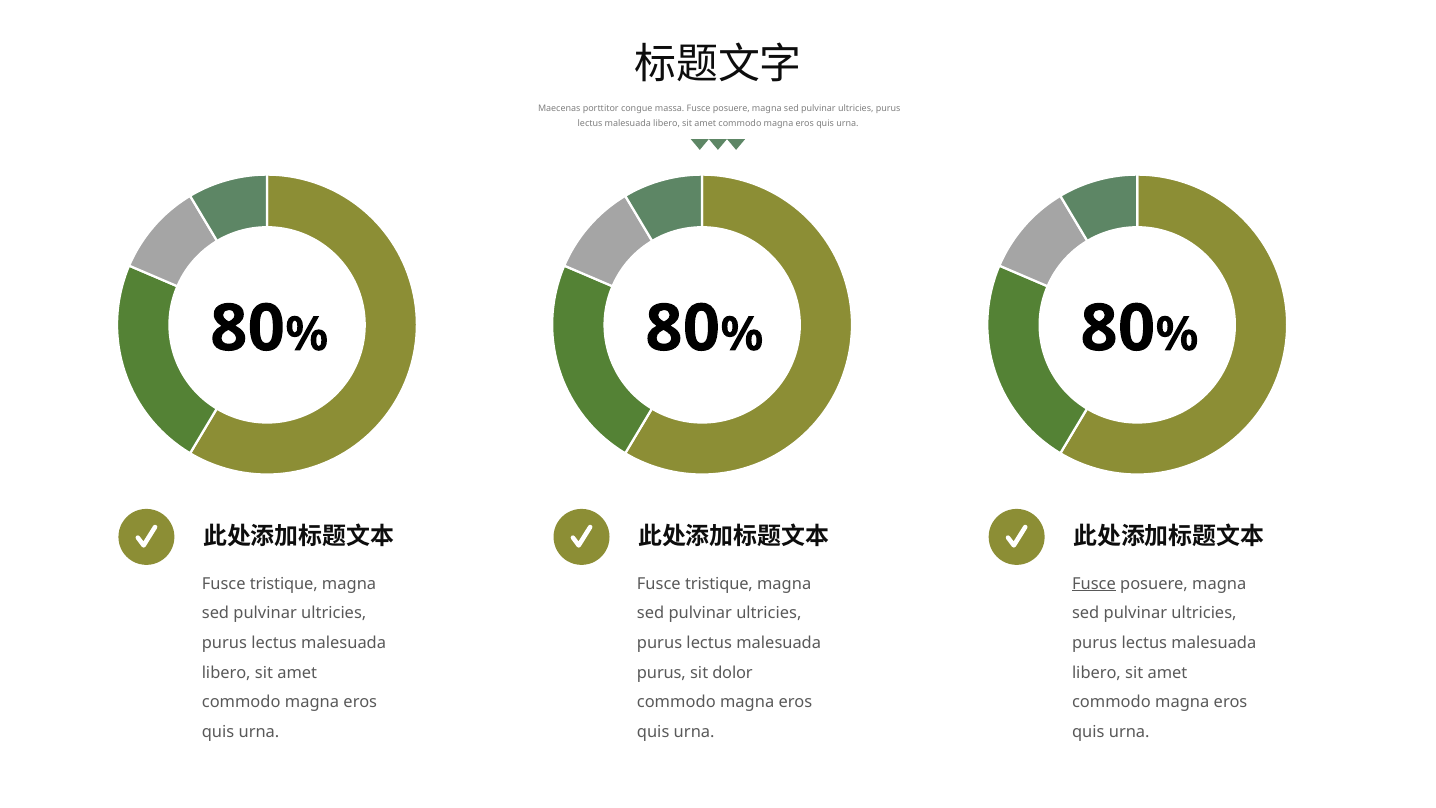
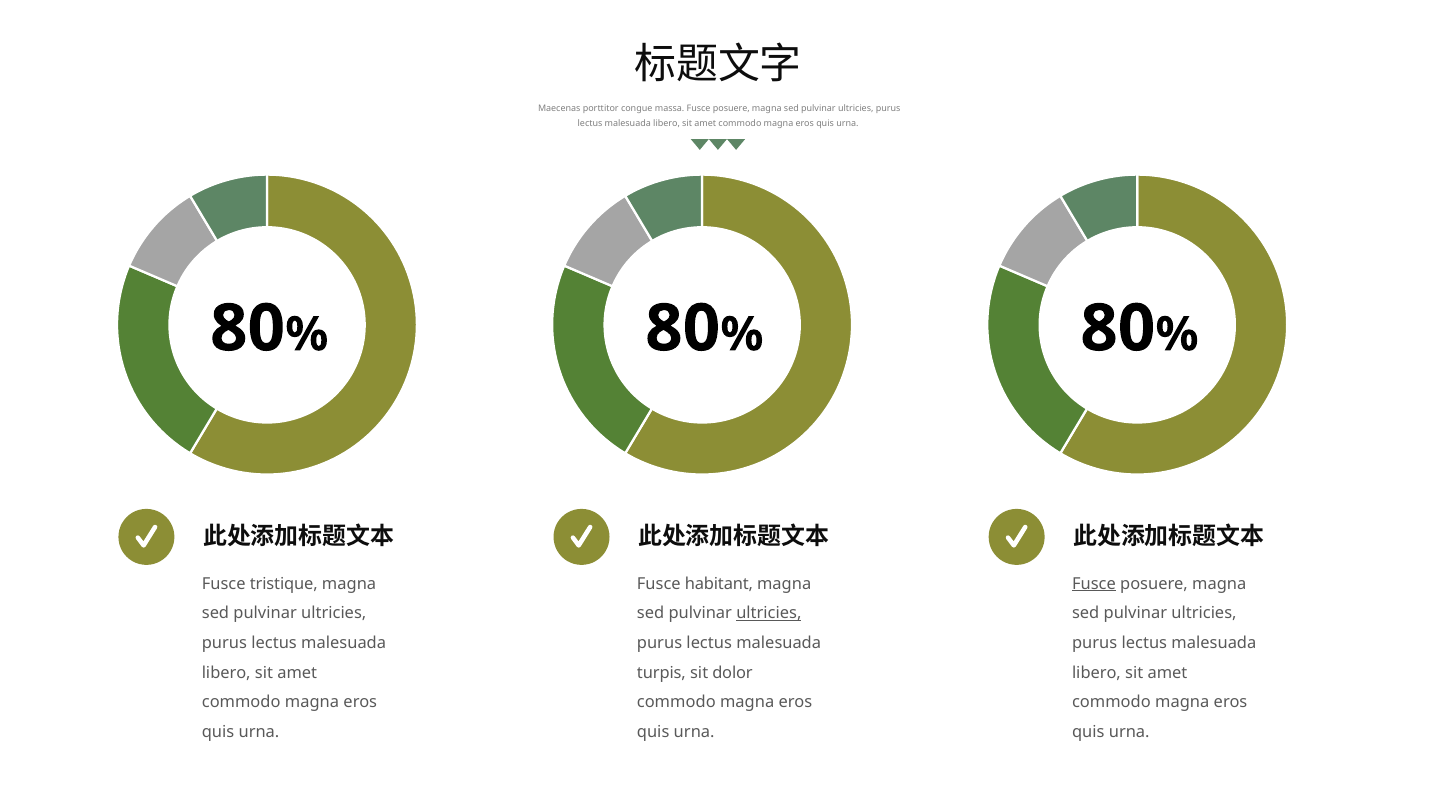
tristique: tristique -> habitant (719, 584)
ultricies underline: none -> present (769, 613)
purus: purus -> turpis (661, 672)
